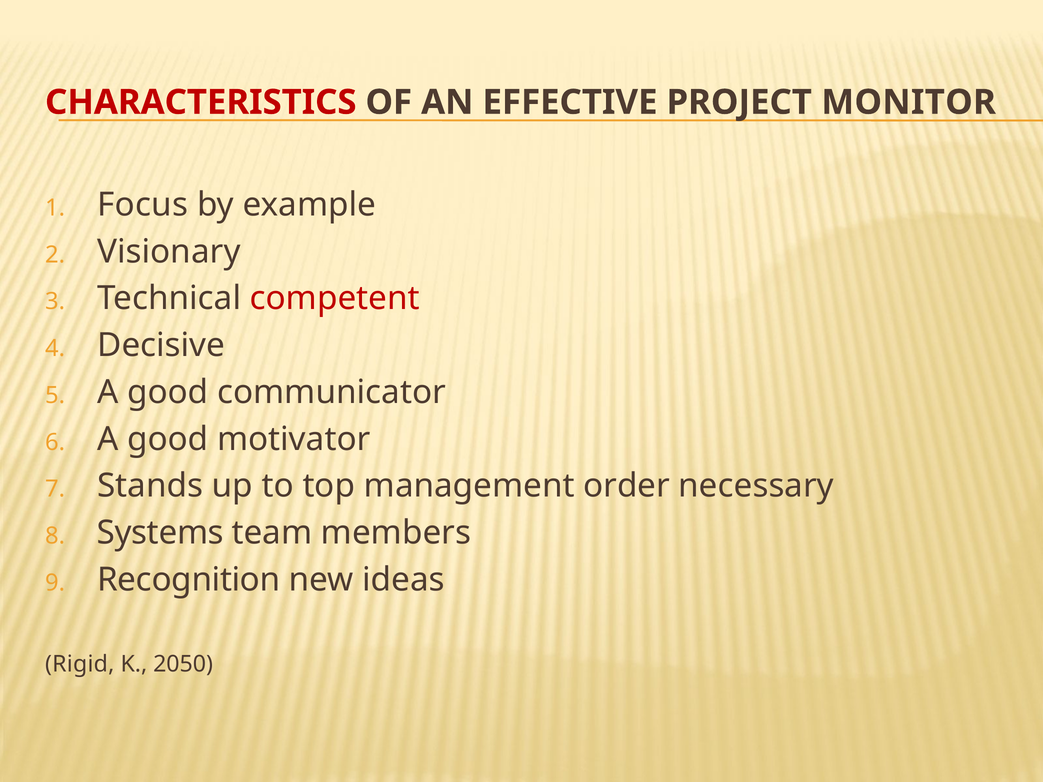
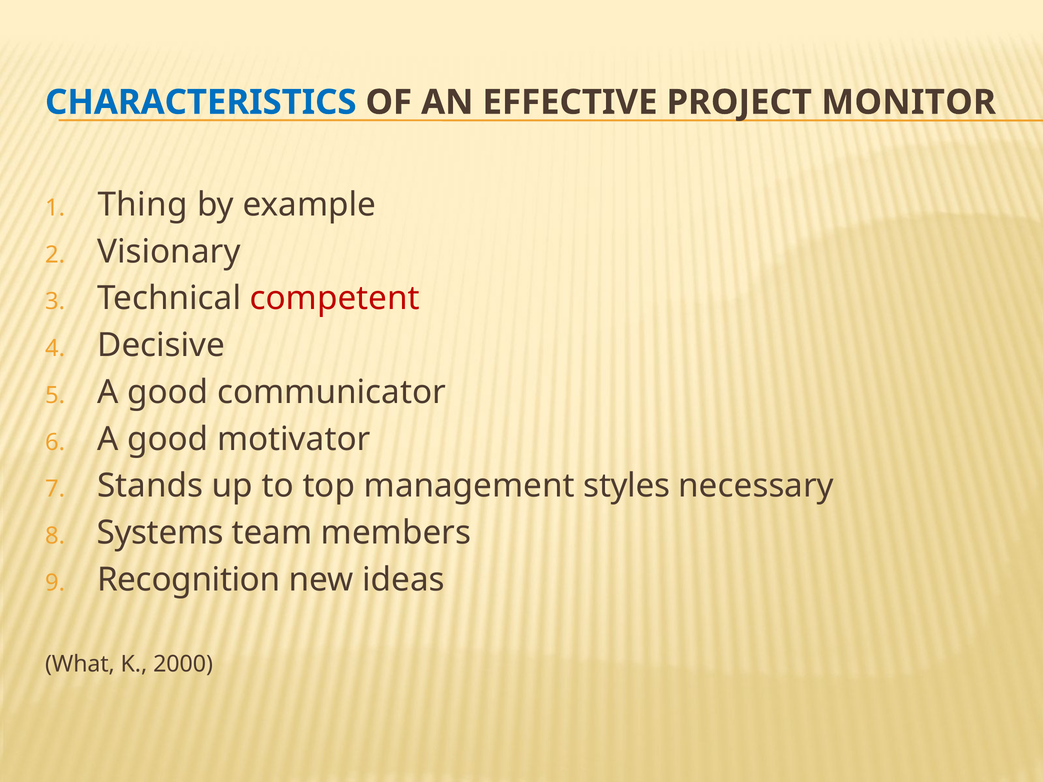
CHARACTERISTICS colour: red -> blue (201, 102)
Focus: Focus -> Thing (143, 205)
order: order -> styles (627, 486)
Rigid: Rigid -> What (80, 665)
2050: 2050 -> 2000 (183, 665)
